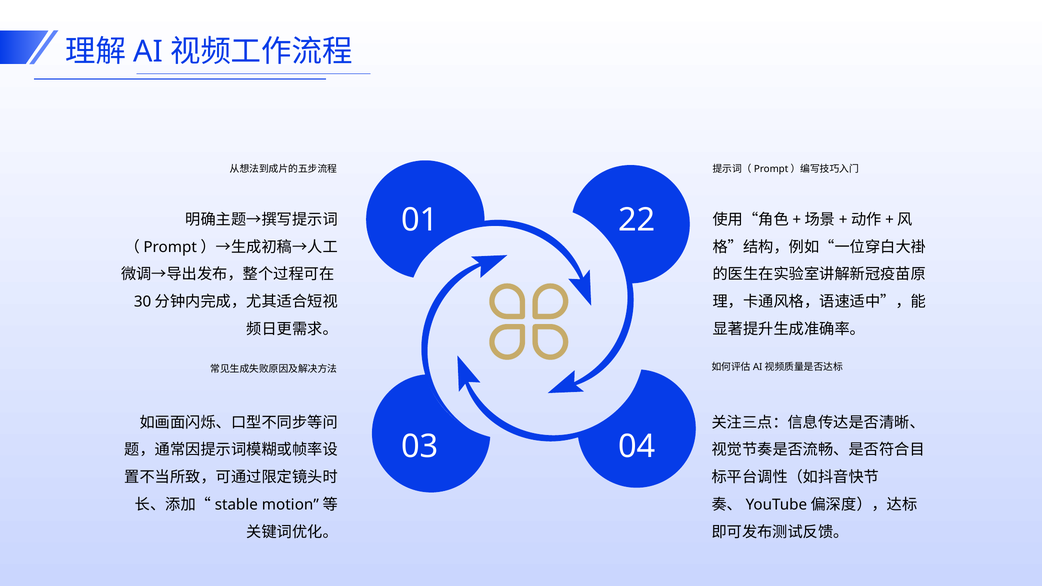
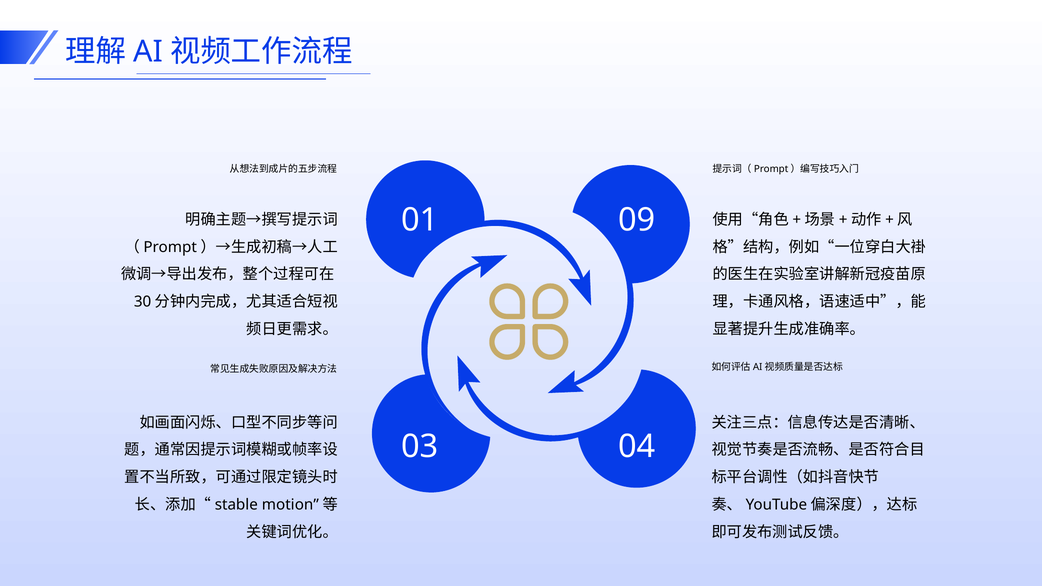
22: 22 -> 09 (637, 220)
